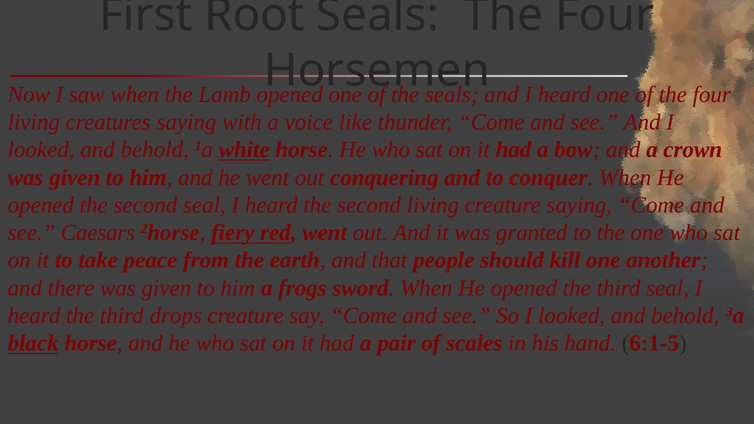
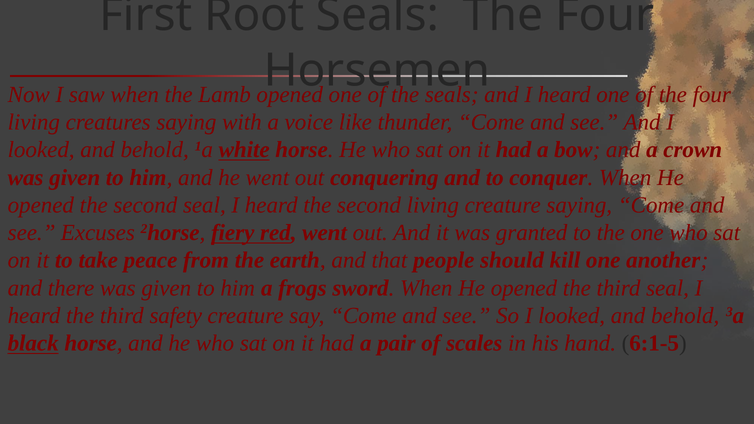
Caesars: Caesars -> Excuses (98, 233)
drops: drops -> safety (176, 316)
